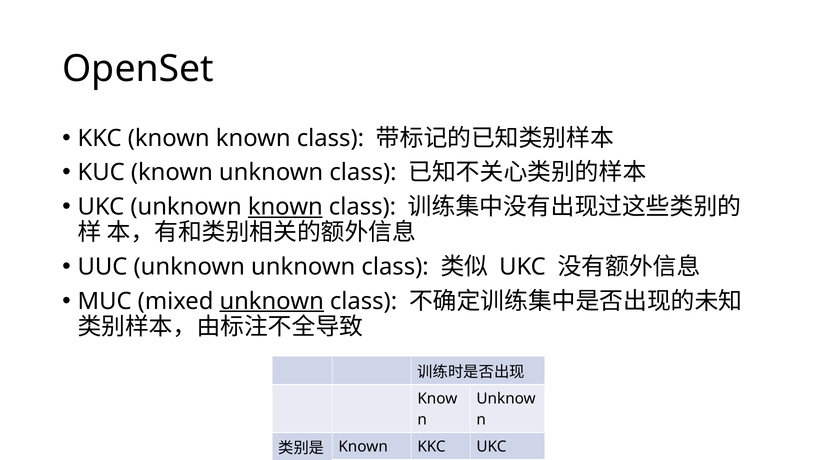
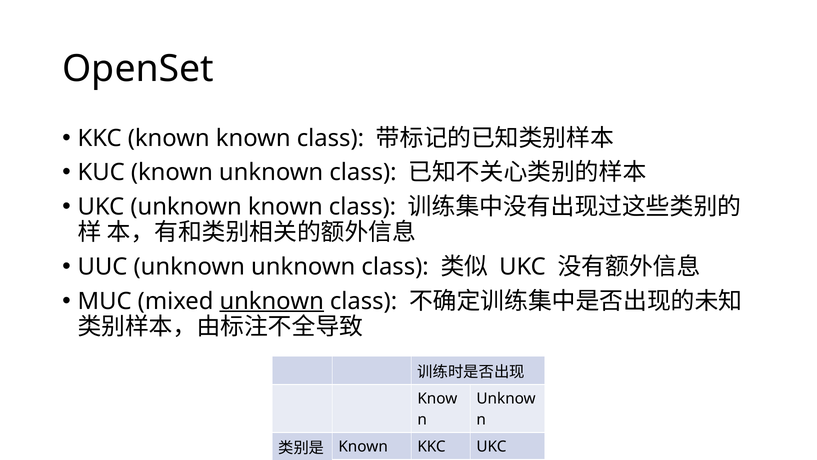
known underline: present -> none (285, 207)
